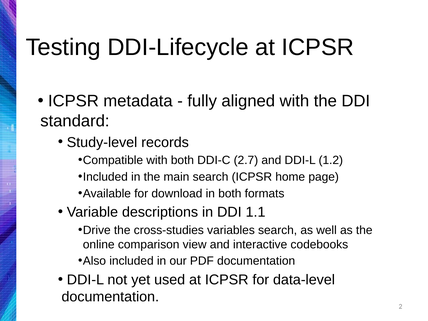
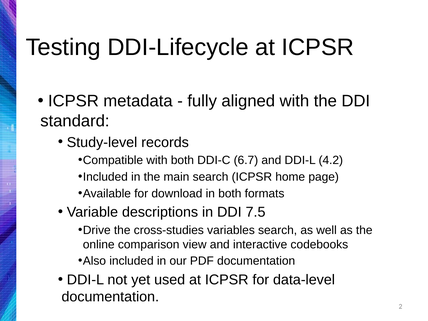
2.7: 2.7 -> 6.7 (246, 160)
1.2: 1.2 -> 4.2 (331, 160)
1.1: 1.1 -> 7.5 (256, 212)
